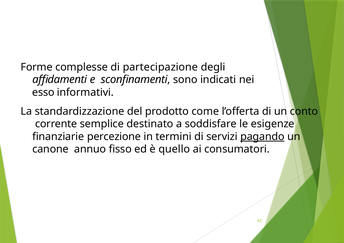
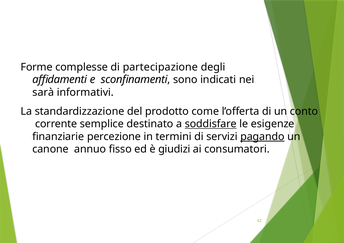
esso: esso -> sarà (43, 93)
soddisfare underline: none -> present (211, 124)
quello: quello -> giudizi (174, 149)
